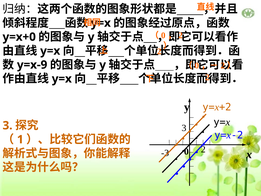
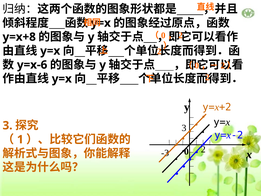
y=x+0: y=x+0 -> y=x+8 (19, 37)
y=x-9: y=x-9 -> y=x-6 (32, 65)
